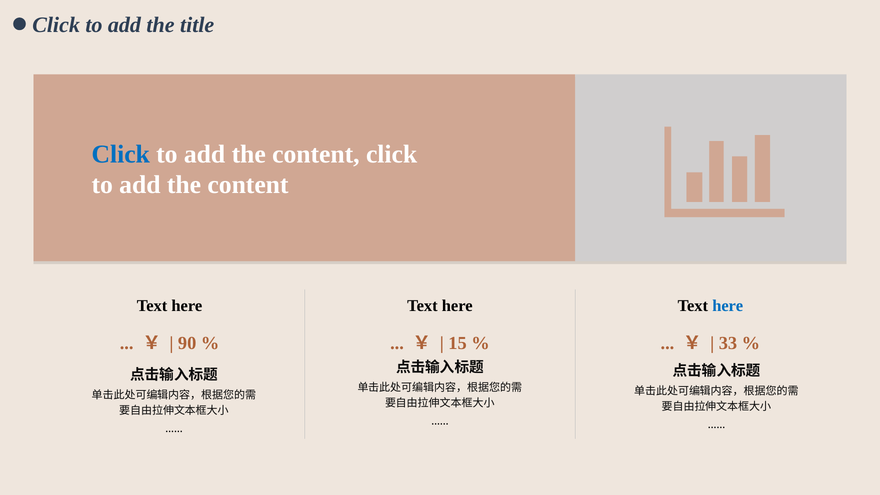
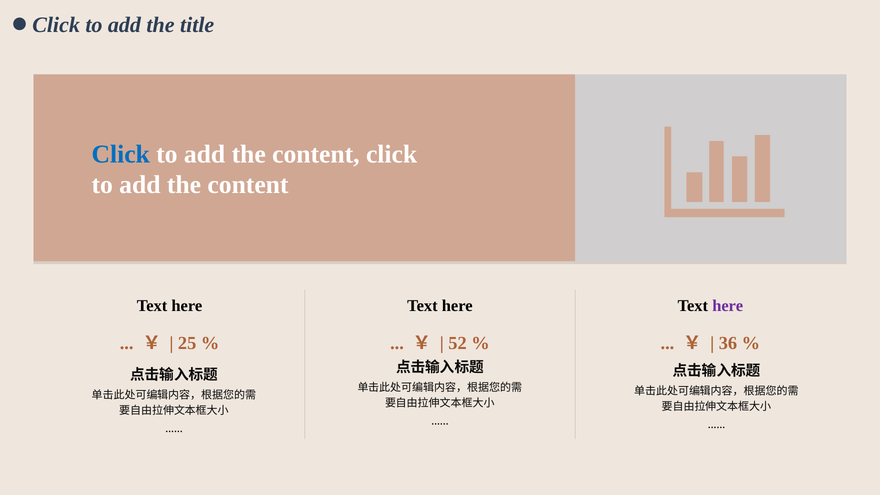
here colour: blue -> purple (728, 306)
90: 90 -> 25 (187, 343)
15: 15 -> 52 (458, 343)
33: 33 -> 36 (728, 343)
